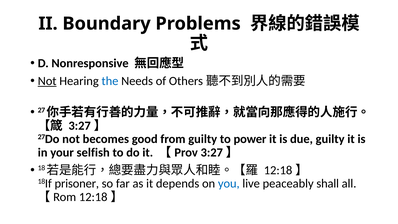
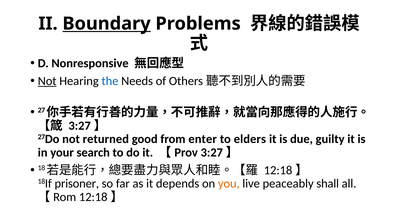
Boundary underline: none -> present (107, 24)
becomes: becomes -> returned (106, 139)
from guilty: guilty -> enter (203, 139)
power: power -> elders (250, 139)
selfish: selfish -> search (93, 152)
you colour: blue -> orange (229, 183)
